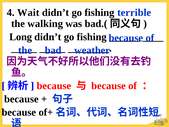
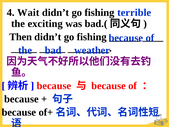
walking: walking -> exciting (45, 24)
Long: Long -> Then (21, 37)
